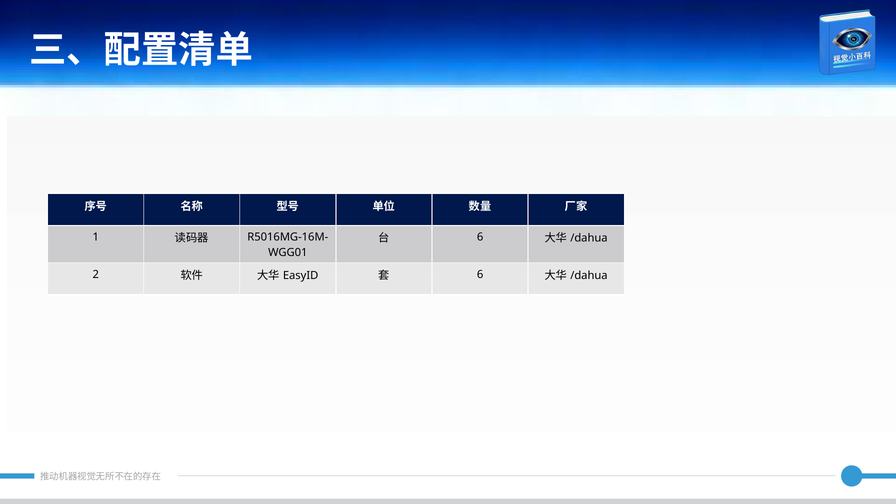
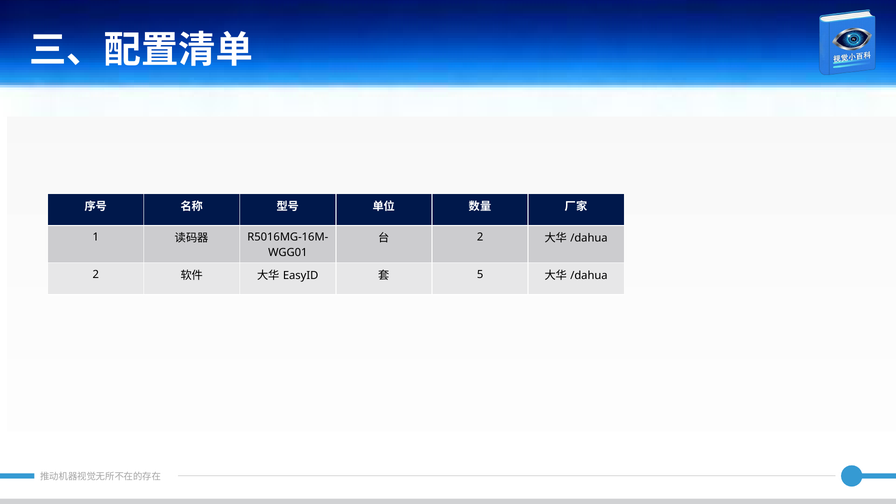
6: 6 -> 2 (480, 237)
6: 6 -> 5 (480, 274)
